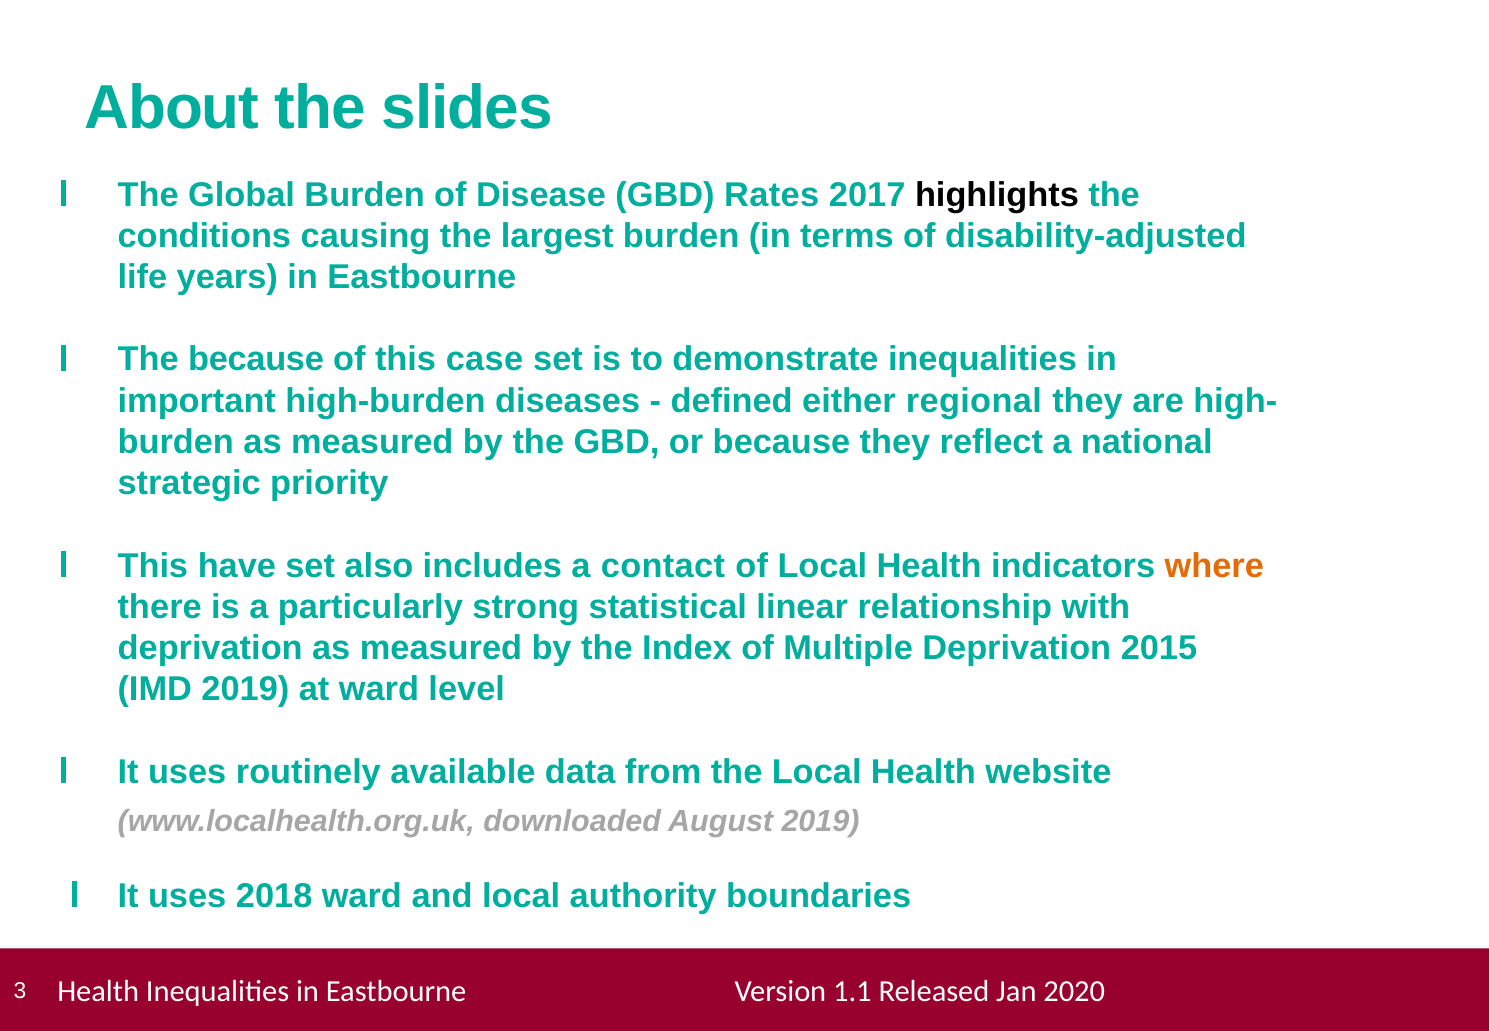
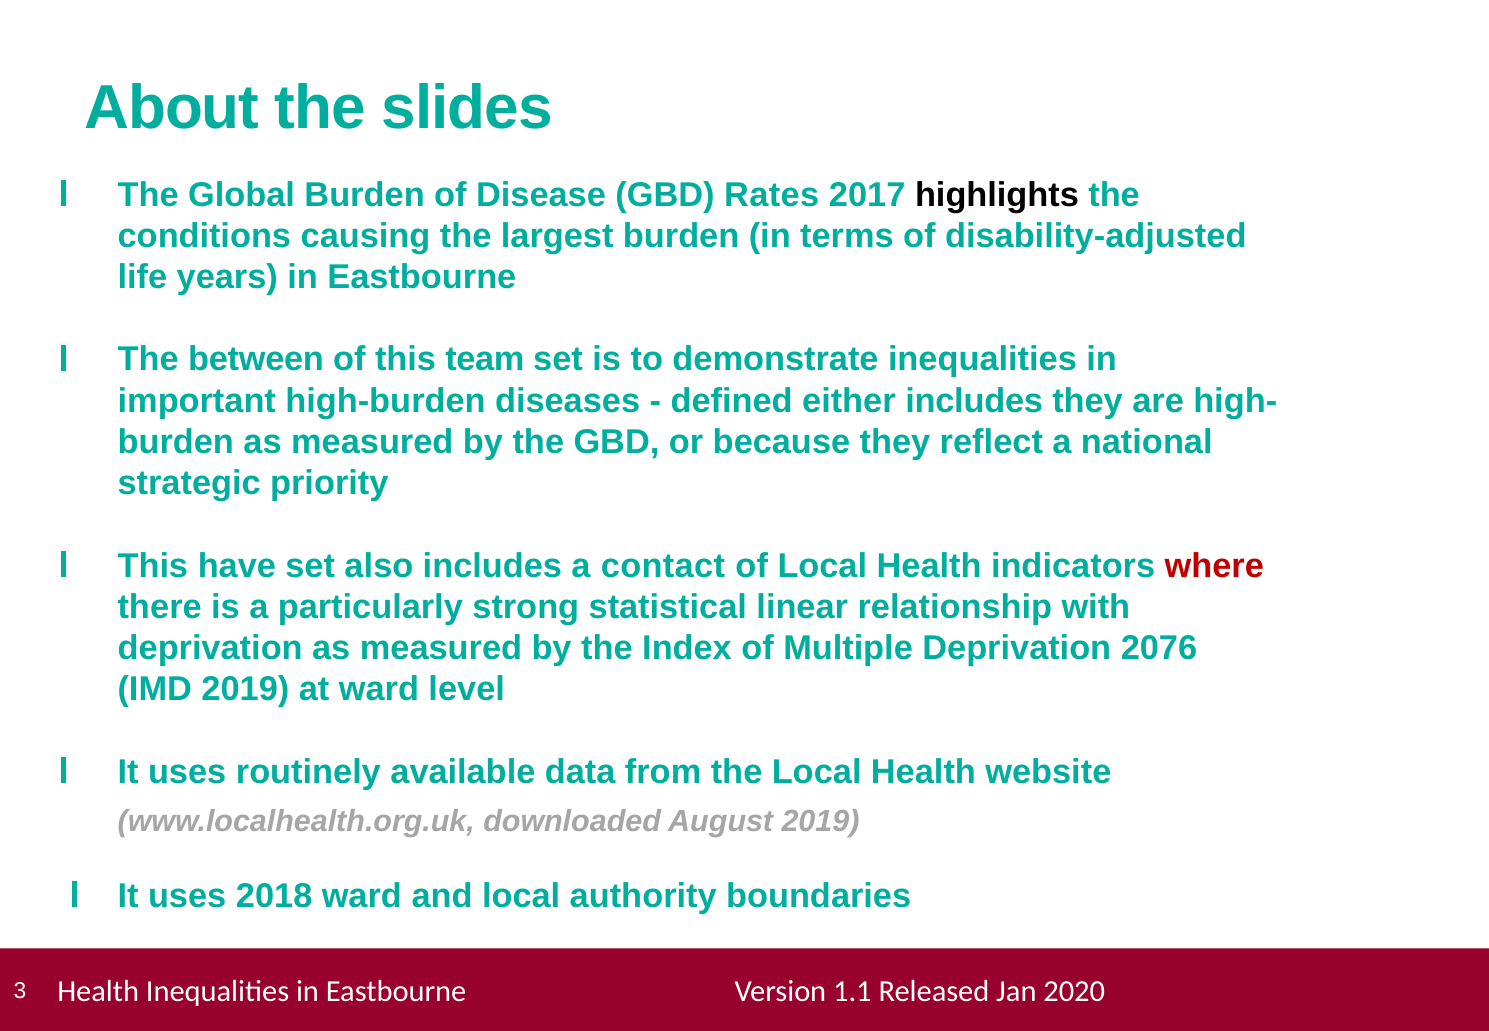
The because: because -> between (256, 360)
case: case -> team (485, 360)
either regional: regional -> includes (974, 401)
where colour: orange -> red (1214, 566)
2015: 2015 -> 2076 (1159, 648)
